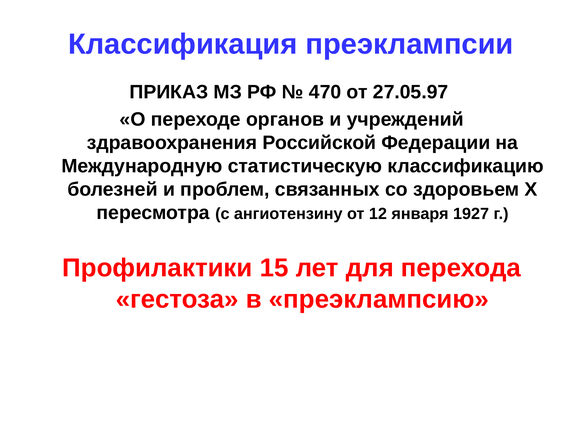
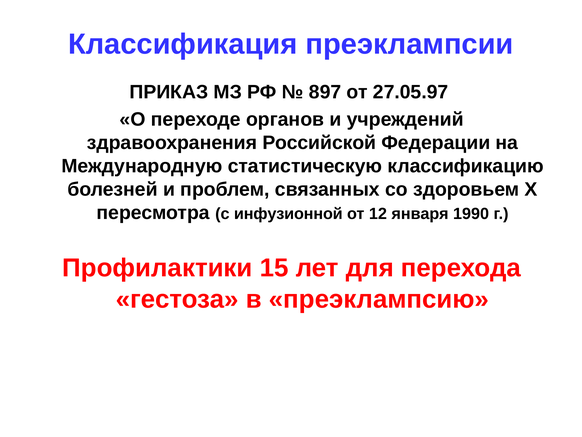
470: 470 -> 897 (325, 92)
ангиотензину: ангиотензину -> инфузионной (288, 213)
1927: 1927 -> 1990 (471, 213)
